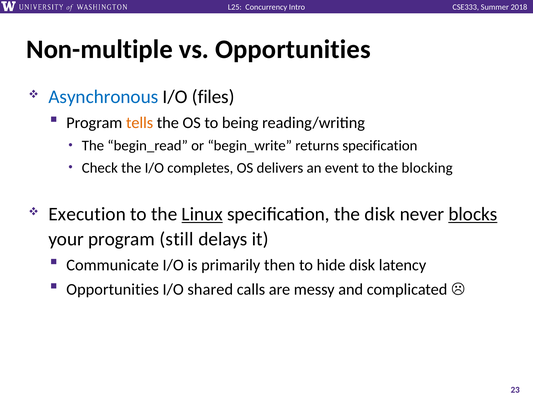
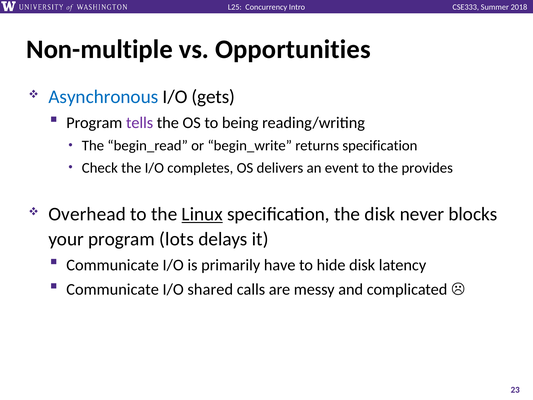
files: files -> gets (213, 97)
tells colour: orange -> purple (140, 123)
blocking: blocking -> provides (427, 168)
Execution: Execution -> Overhead (87, 214)
blocks underline: present -> none (473, 214)
still: still -> lots (177, 239)
then: then -> have (280, 265)
Opportunities: Opportunities -> Communicate (113, 289)
